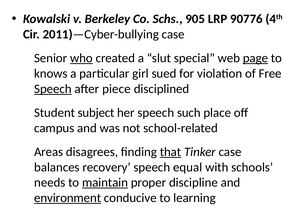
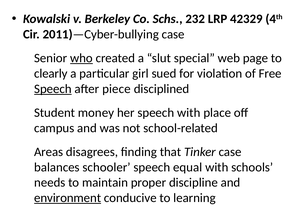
905: 905 -> 232 (195, 19)
90776: 90776 -> 42329 (246, 19)
page underline: present -> none (255, 58)
knows: knows -> clearly (51, 74)
subject: subject -> money (96, 113)
speech such: such -> with (189, 113)
that underline: present -> none (170, 152)
recovery: recovery -> schooler (107, 168)
maintain underline: present -> none (105, 183)
